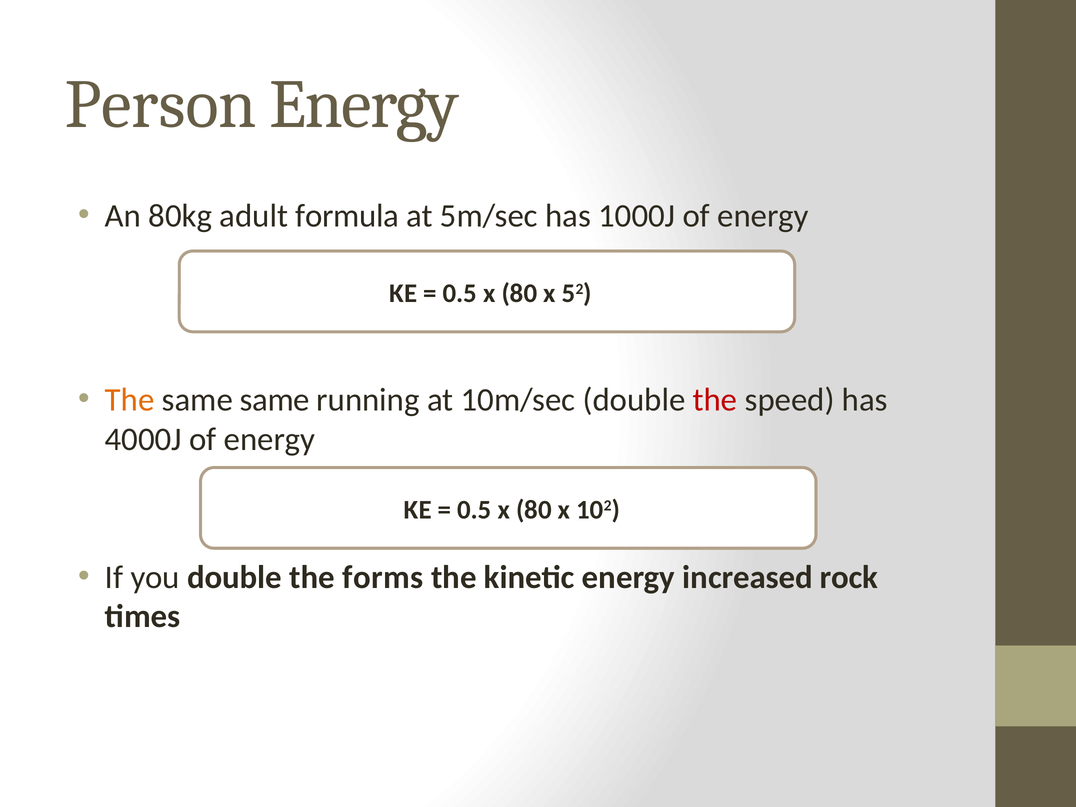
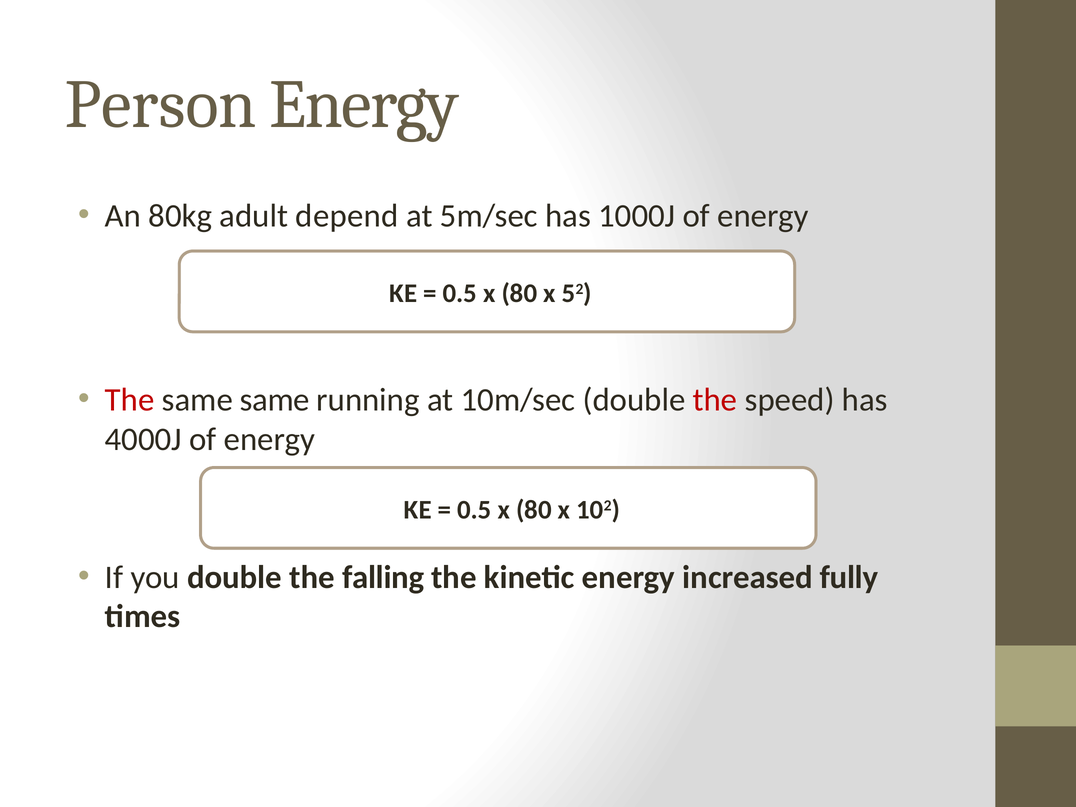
formula: formula -> depend (347, 216)
The colour: orange -> red (130, 400)
forms: forms -> falling (383, 577)
rock: rock -> fully (849, 577)
